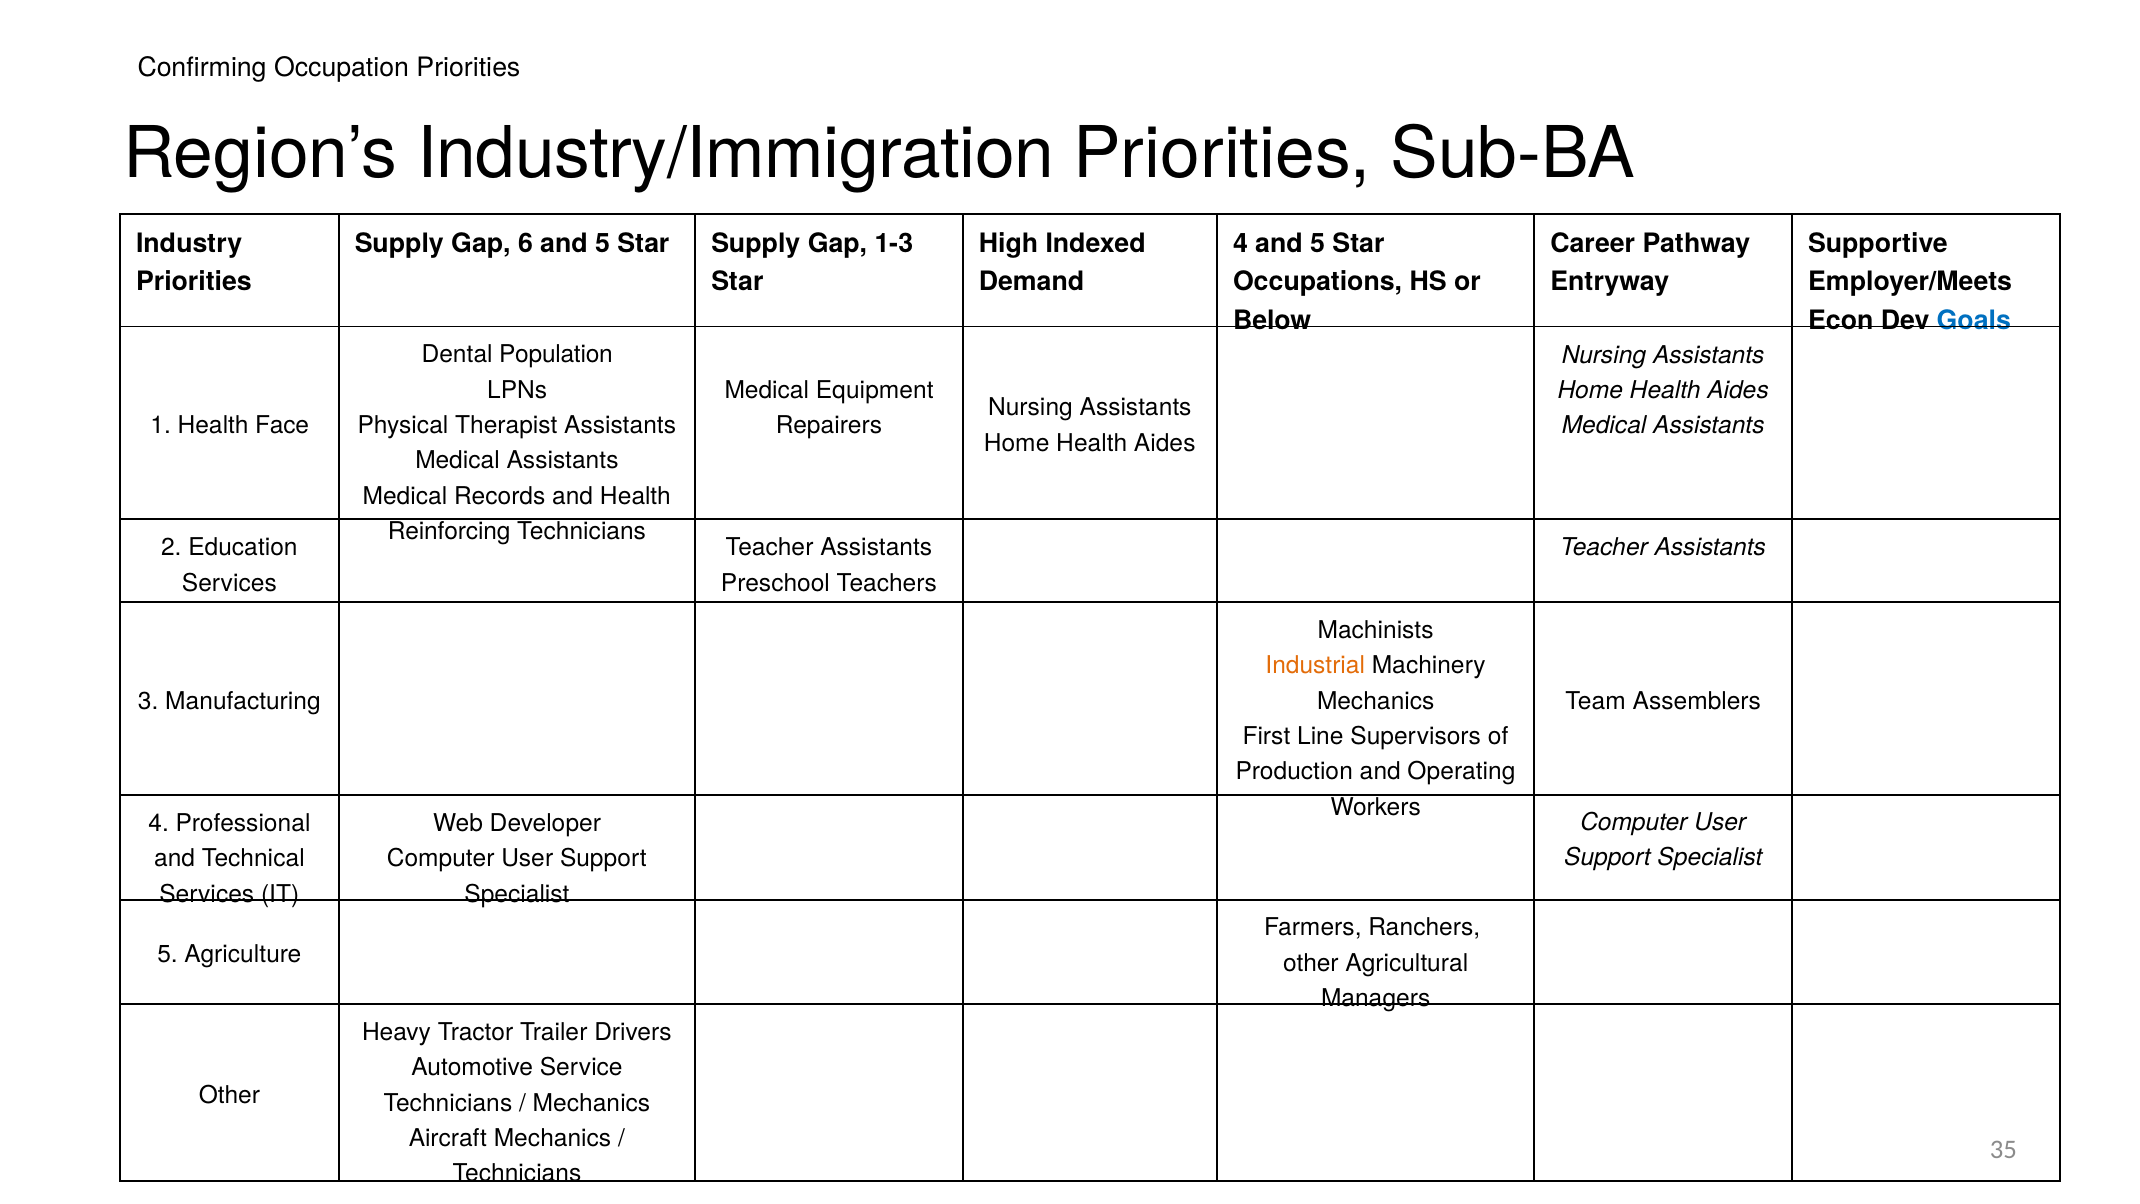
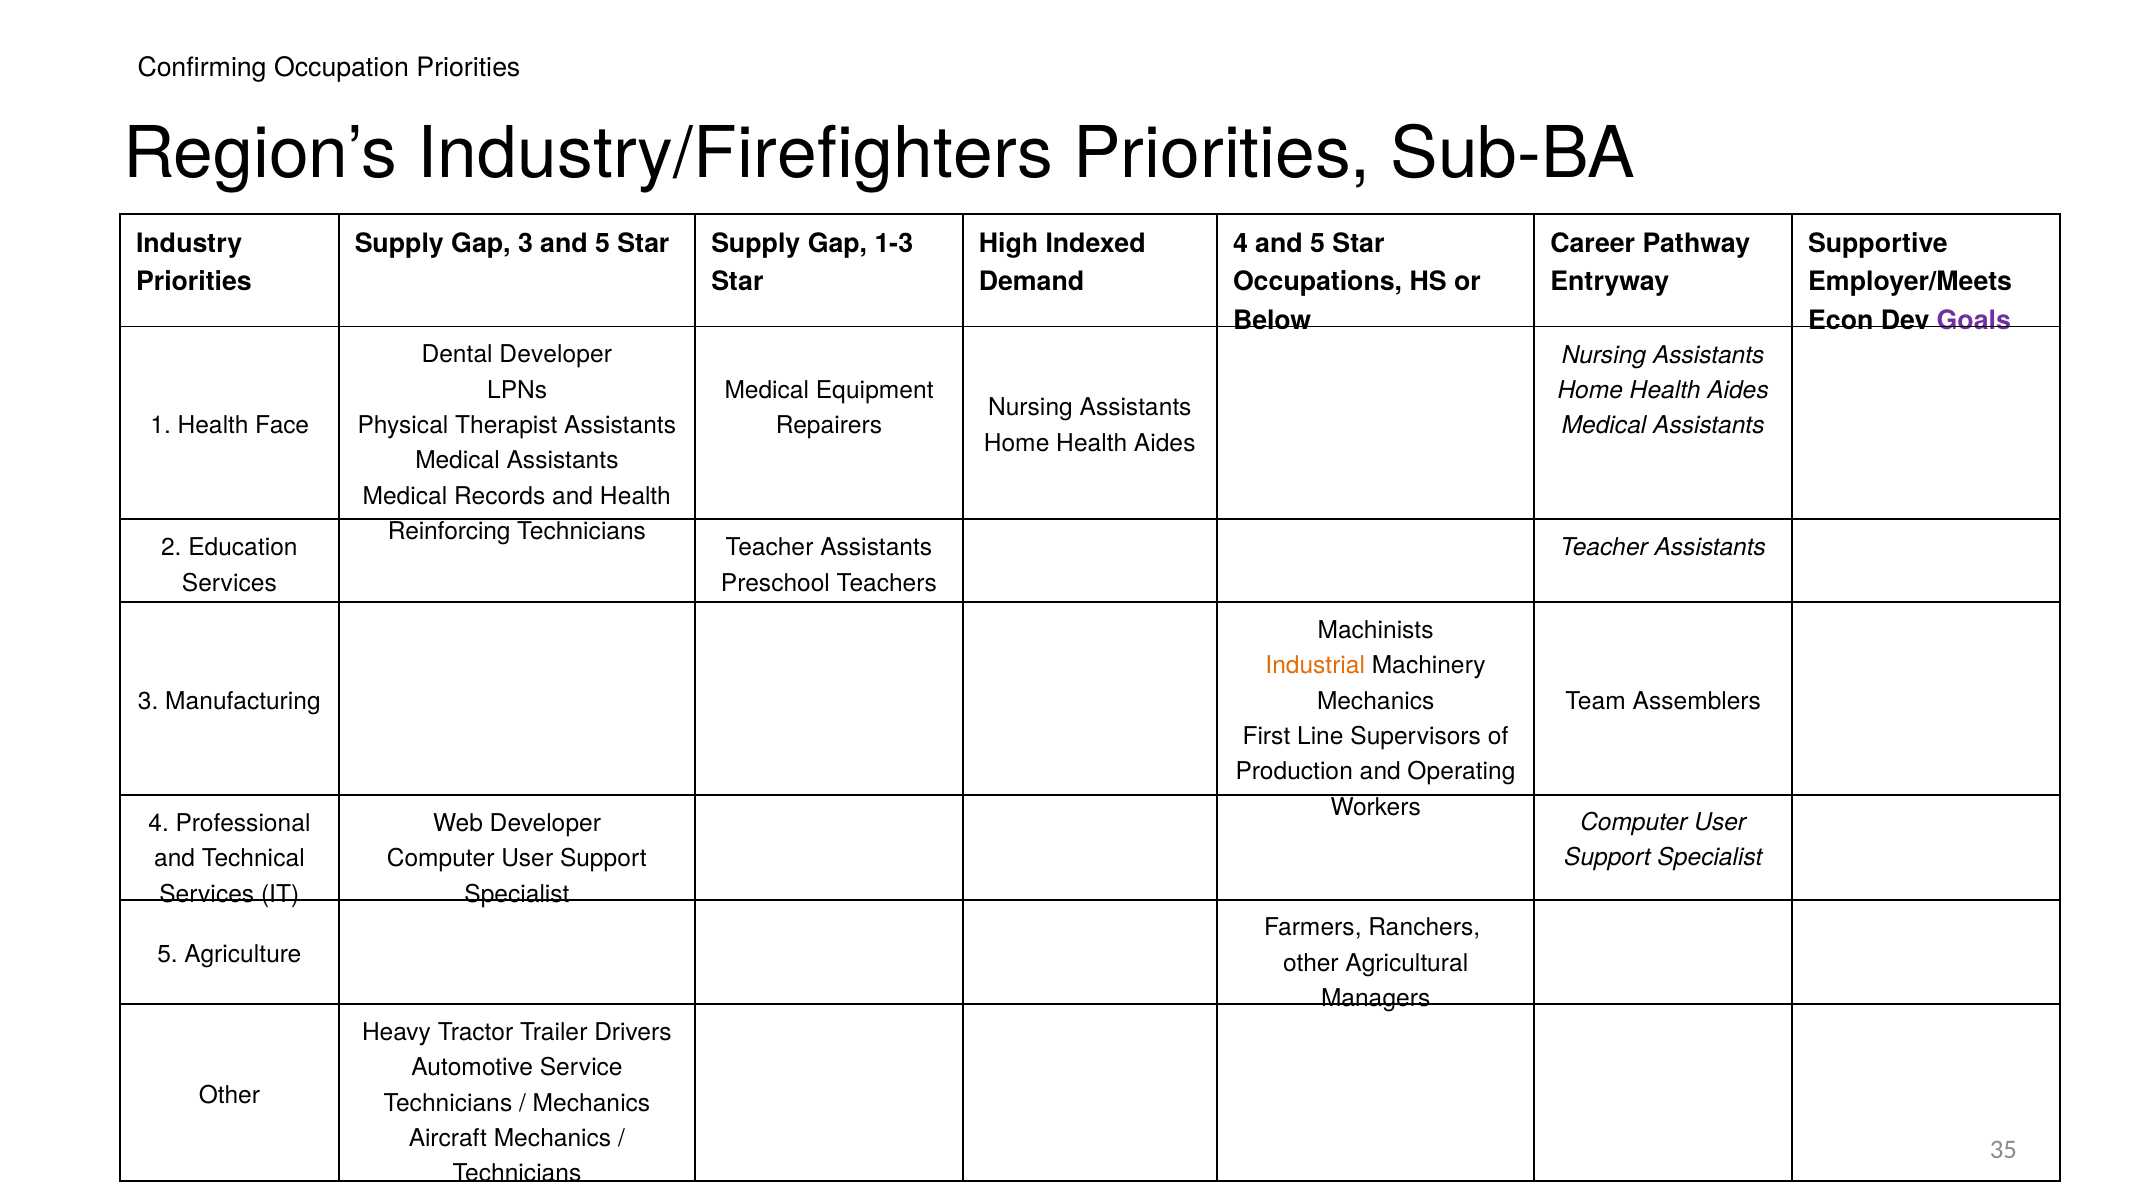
Industry/Immigration: Industry/Immigration -> Industry/Firefighters (735, 154)
Gap 6: 6 -> 3 (525, 243)
Goals colour: blue -> purple (1974, 321)
Dental Population: Population -> Developer (556, 355)
